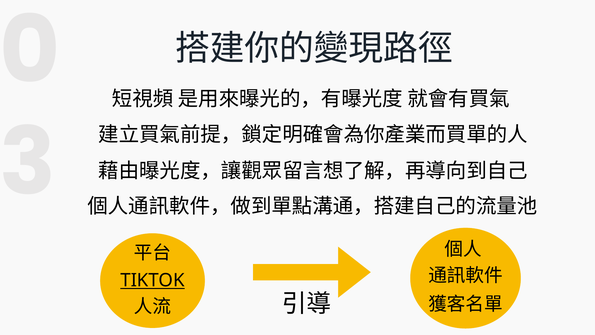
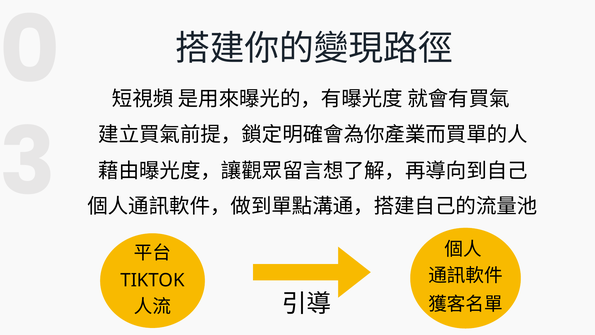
TIKTOK underline: present -> none (153, 280)
